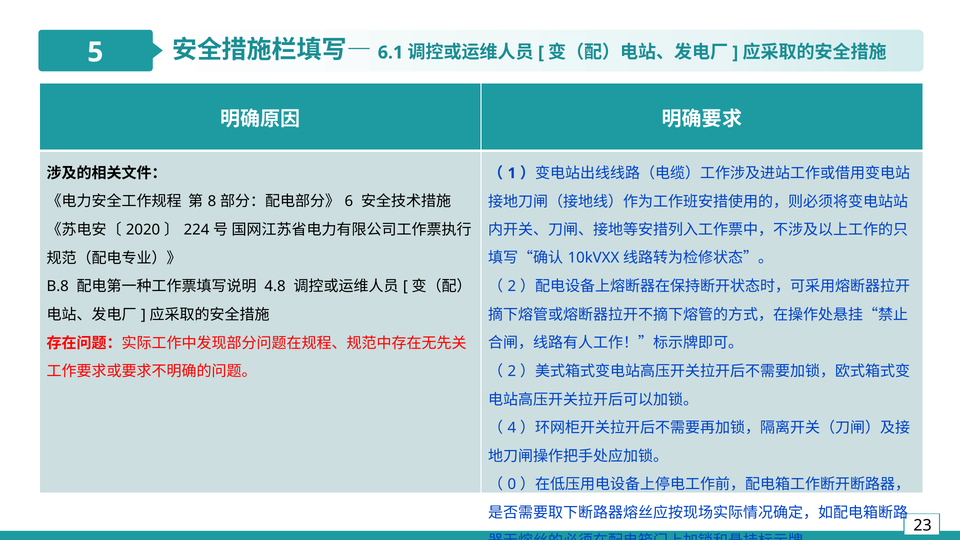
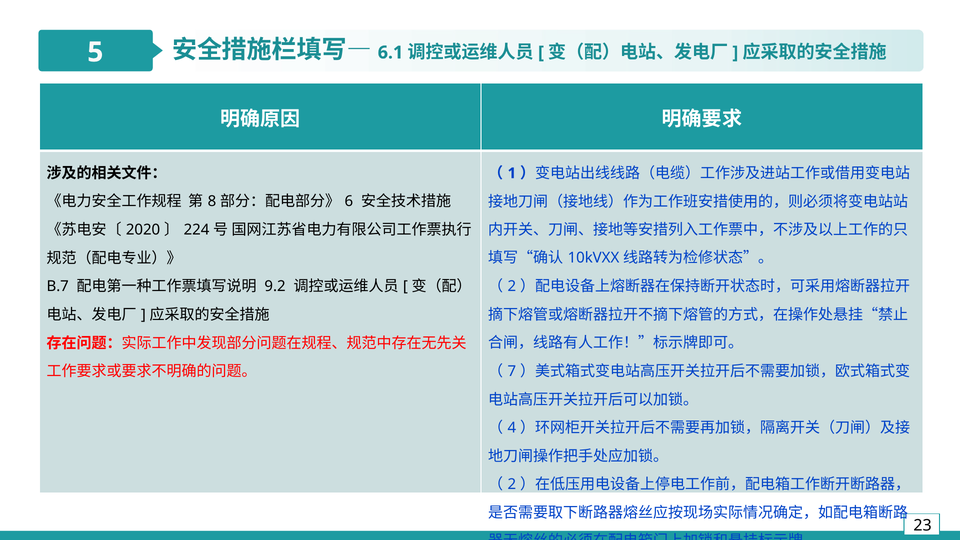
B.8: B.8 -> B.7 (58, 286)
4.8: 4.8 -> 9.2 (275, 286)
2: 2 -> 7 (512, 371)
0: 0 -> 2 (512, 484)
